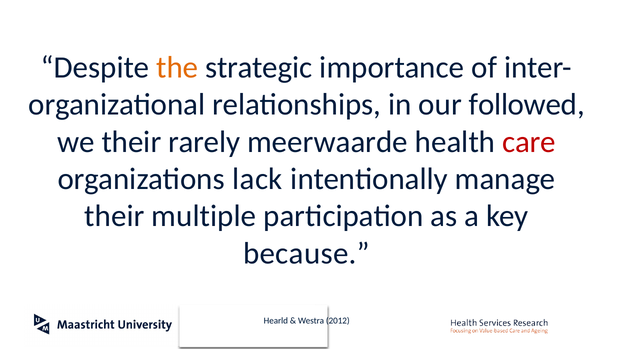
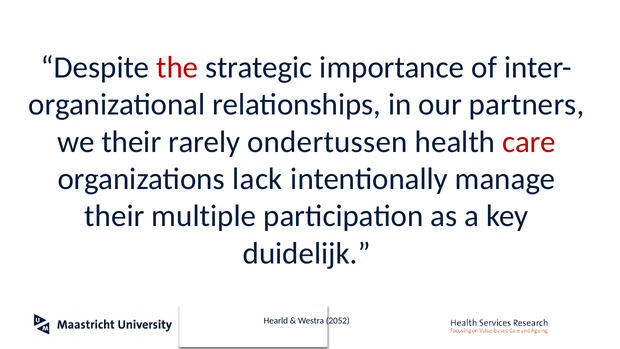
the colour: orange -> red (177, 67)
followed: followed -> partners (527, 104)
meerwaarde: meerwaarde -> ondertussen (327, 142)
because: because -> duidelijk (307, 253)
2012: 2012 -> 2052 (338, 320)
